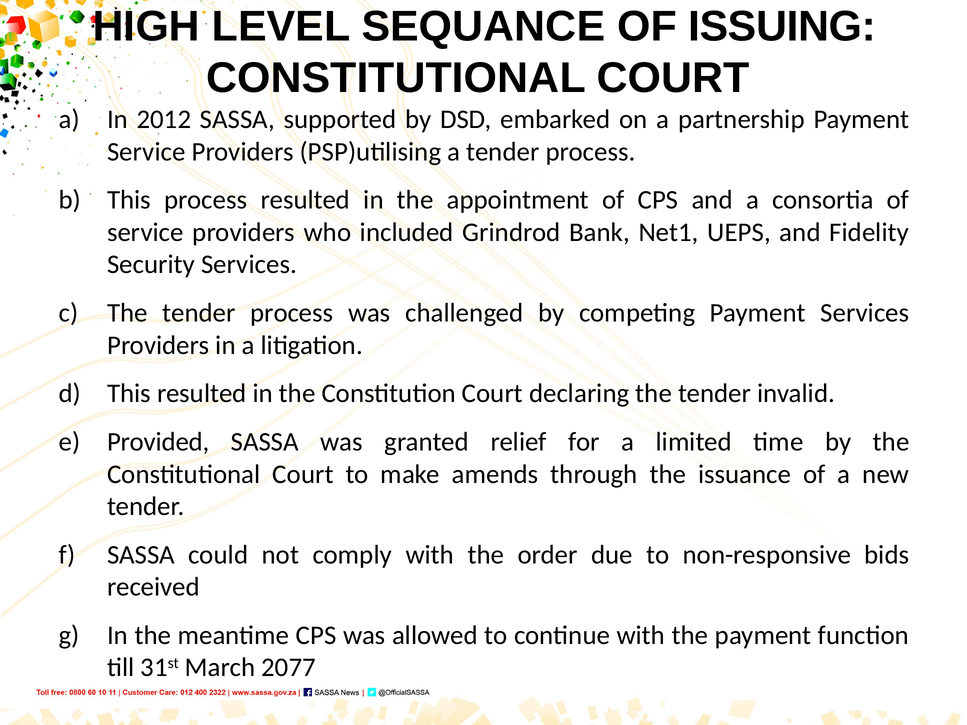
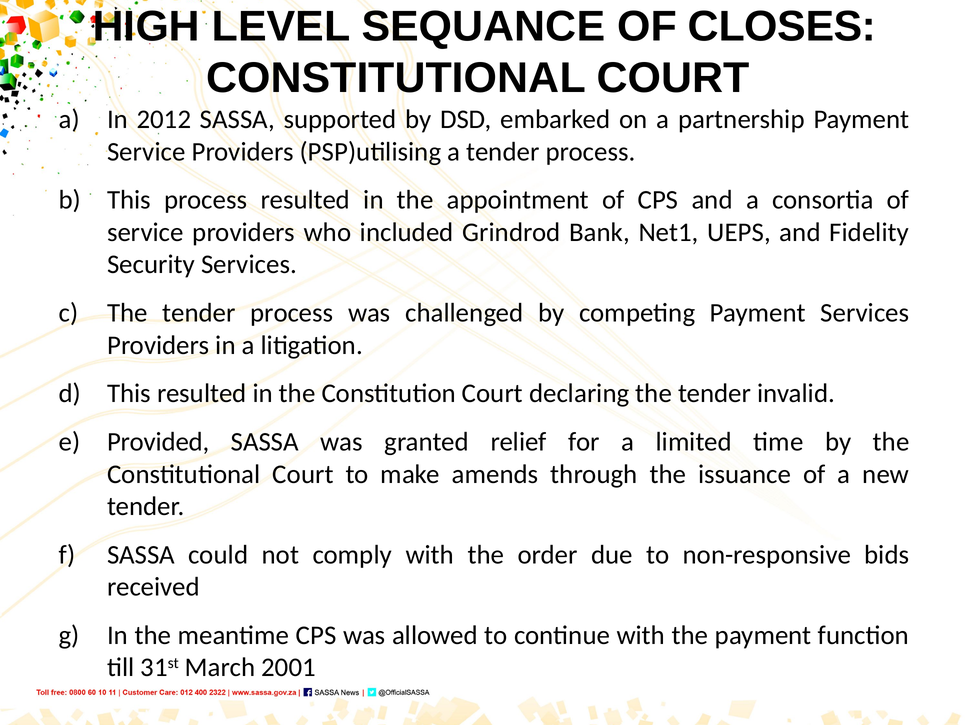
ISSUING: ISSUING -> CLOSES (782, 27)
2077: 2077 -> 2001 (289, 668)
